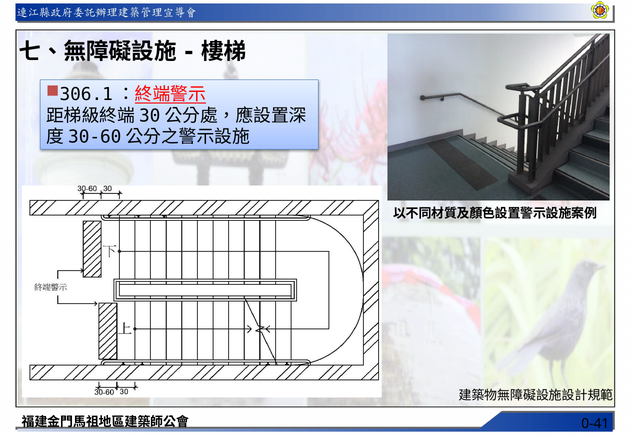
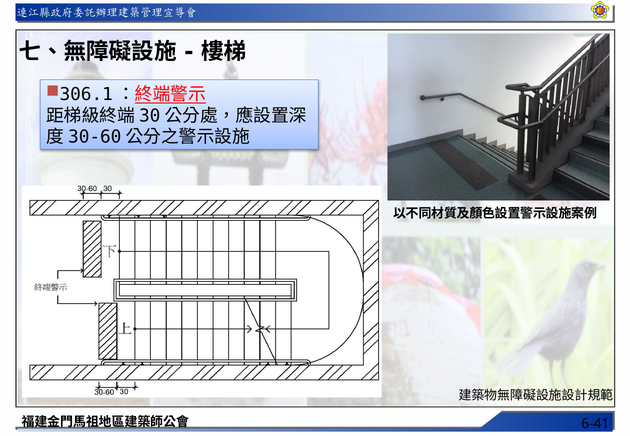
0-41: 0-41 -> 6-41 (595, 424)
